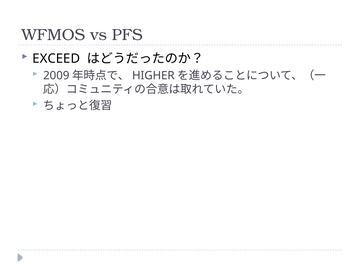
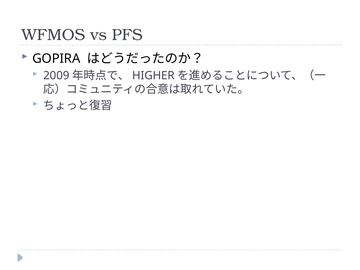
EXCEED: EXCEED -> GOPIRA (56, 58)
